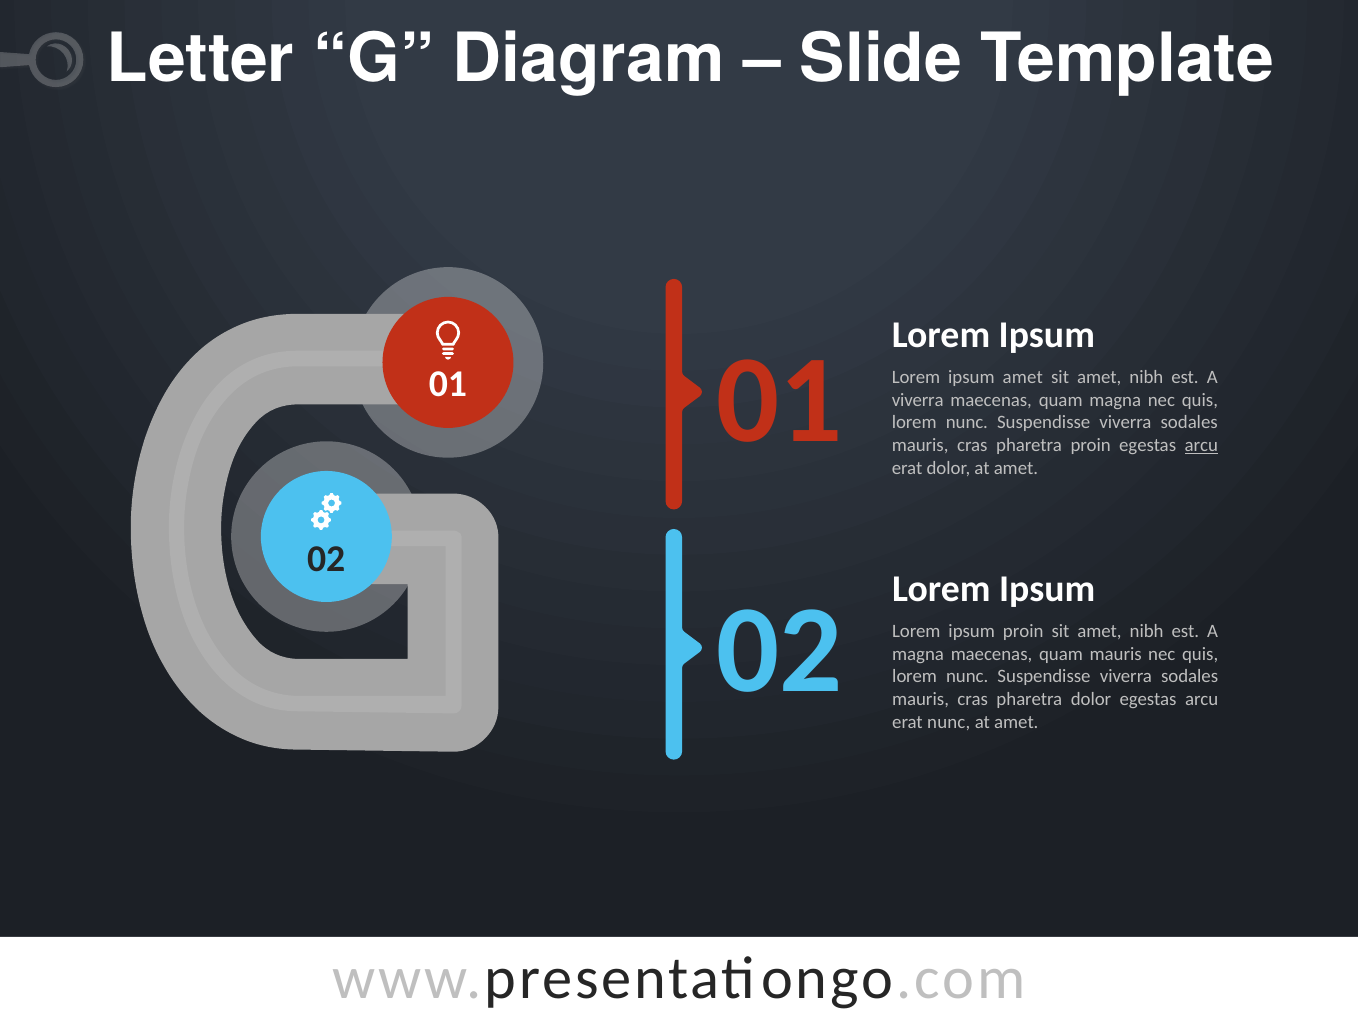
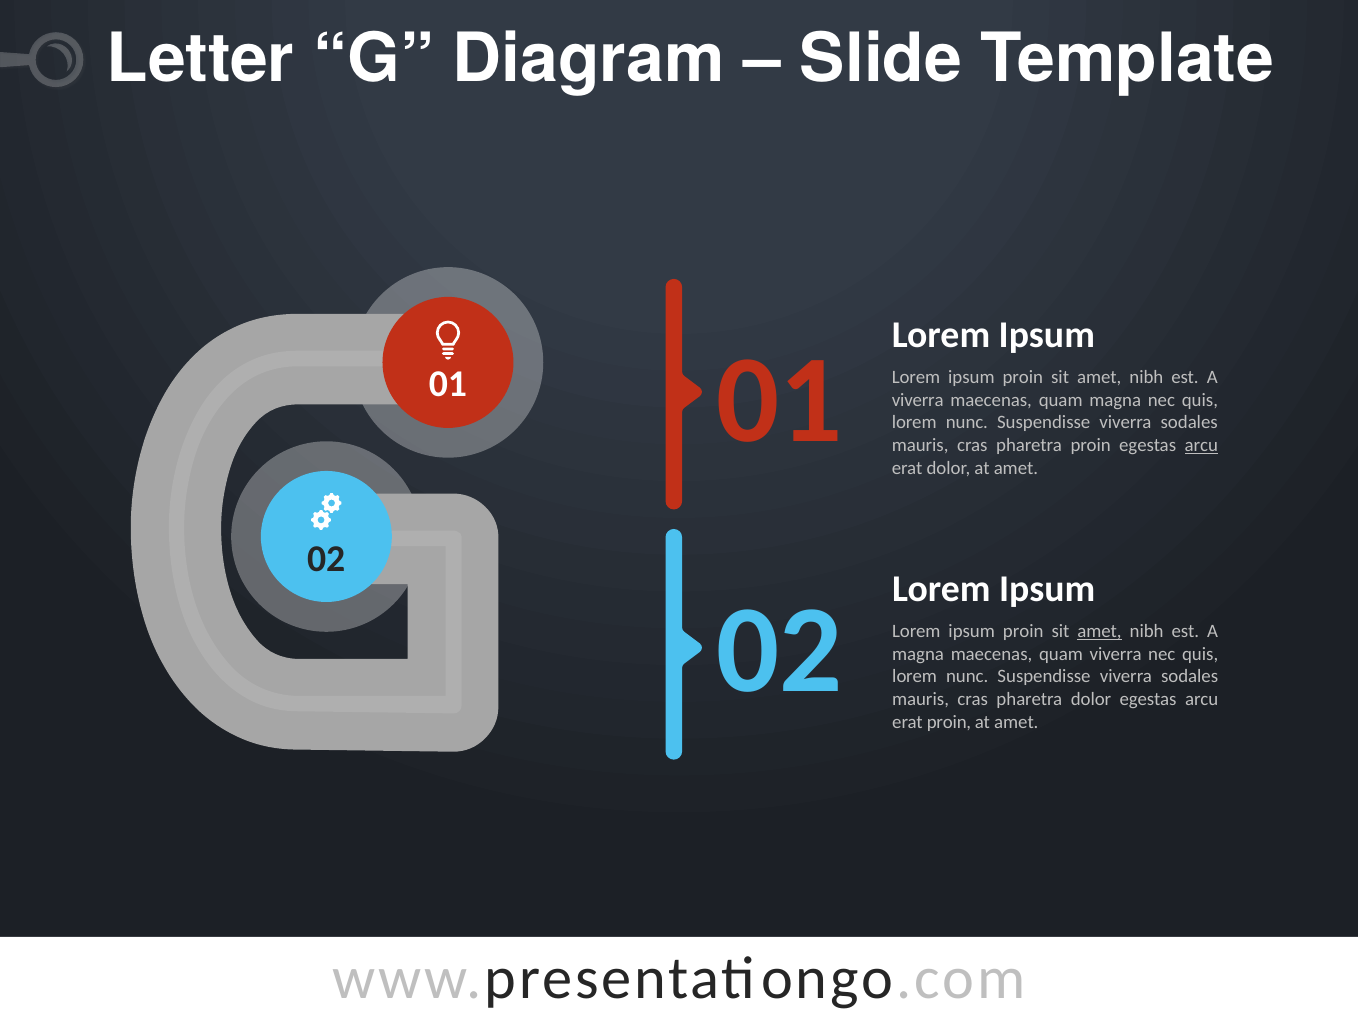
amet: amet -> proin (1023, 377)
amet underline: none -> present (1100, 631)
quam mauris: mauris -> viverra (1116, 654)
erat nunc: nunc -> proin (949, 722)
